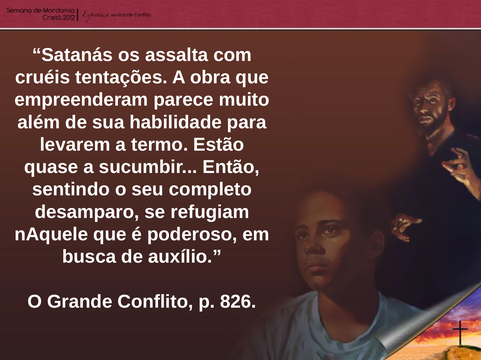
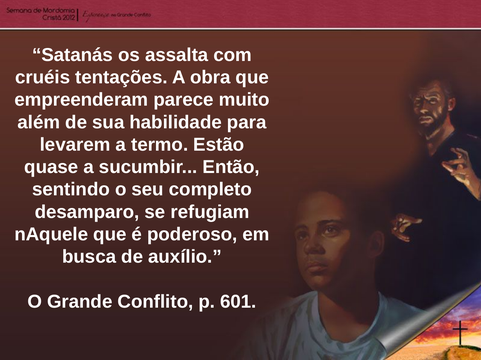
826: 826 -> 601 (238, 302)
